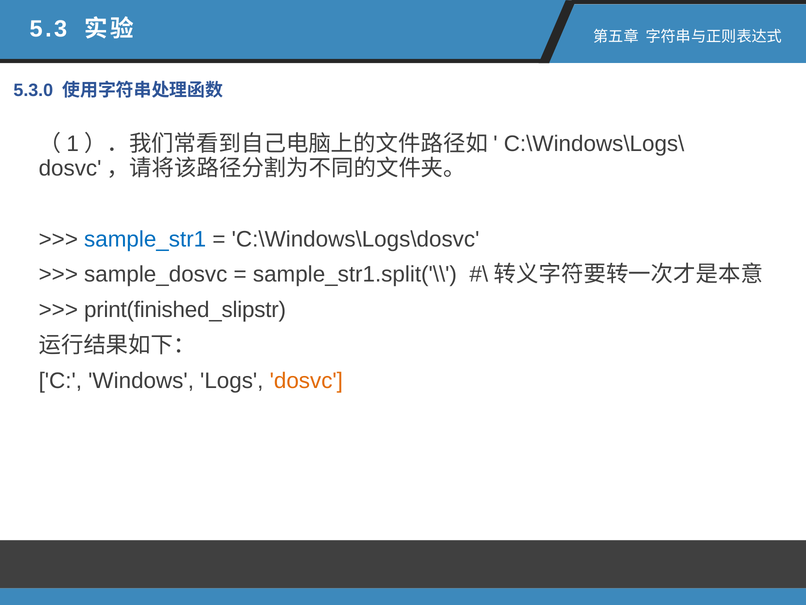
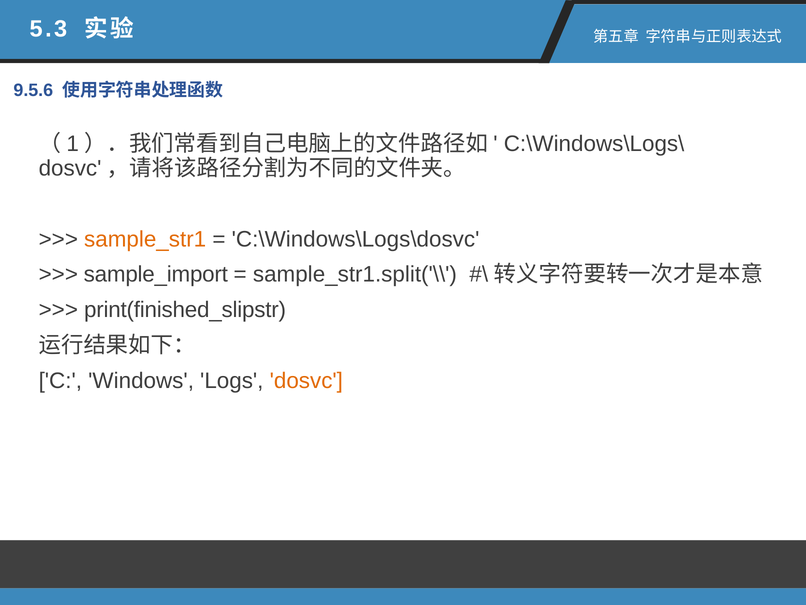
5.3.0: 5.3.0 -> 9.5.6 (33, 90)
sample_str1 colour: blue -> orange (145, 239)
sample_dosvc: sample_dosvc -> sample_import (156, 274)
